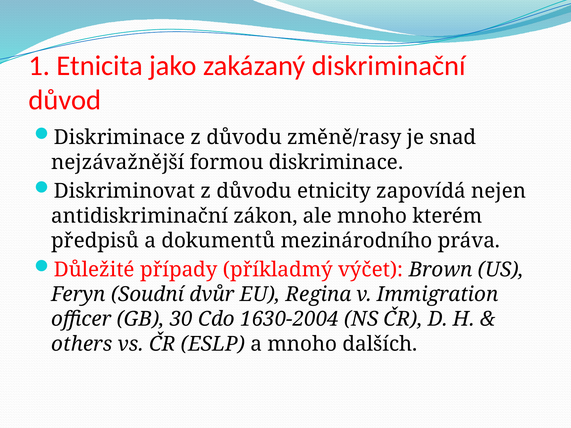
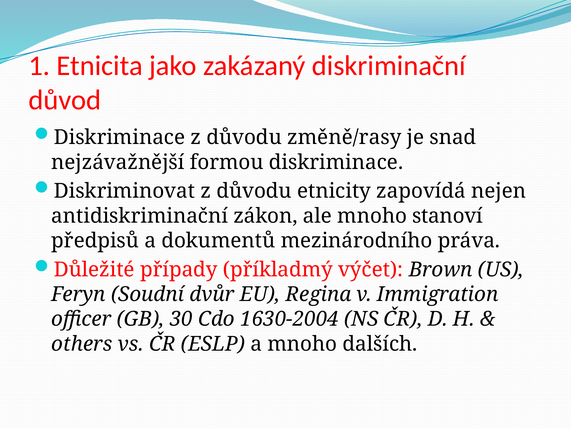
kterém: kterém -> stanoví (447, 216)
